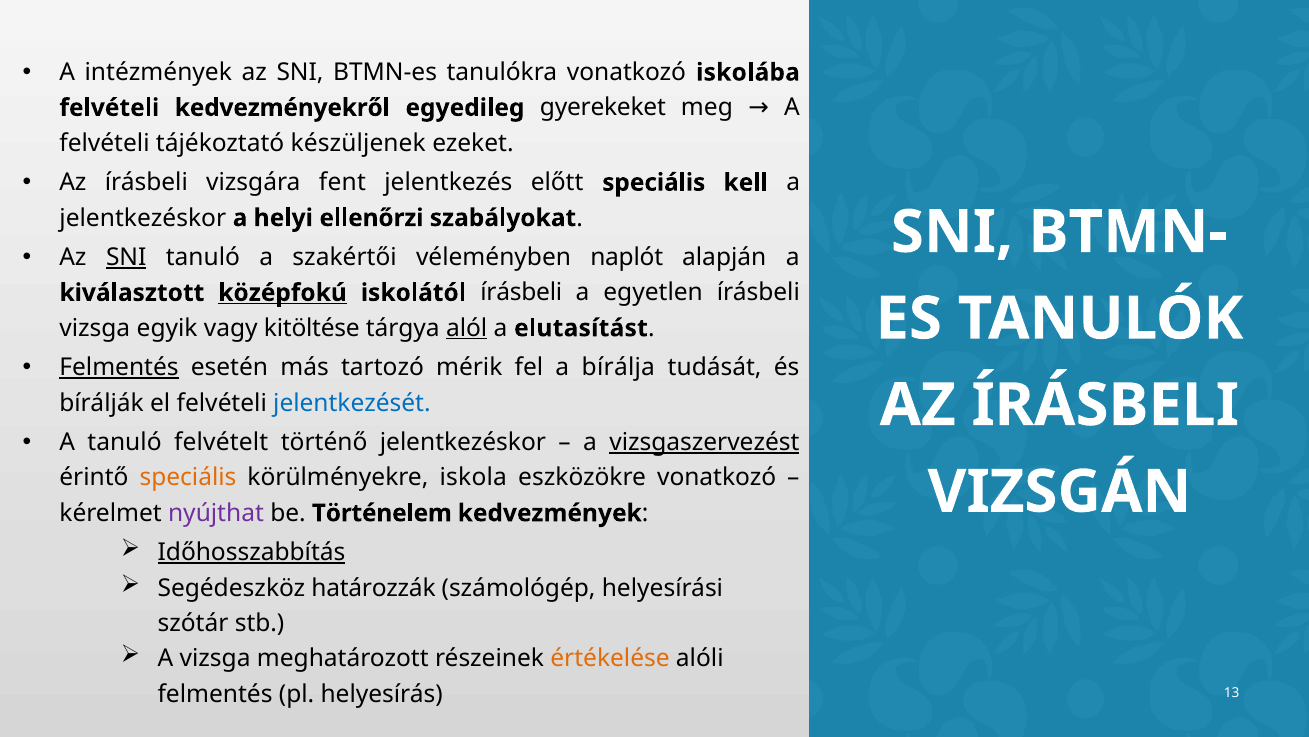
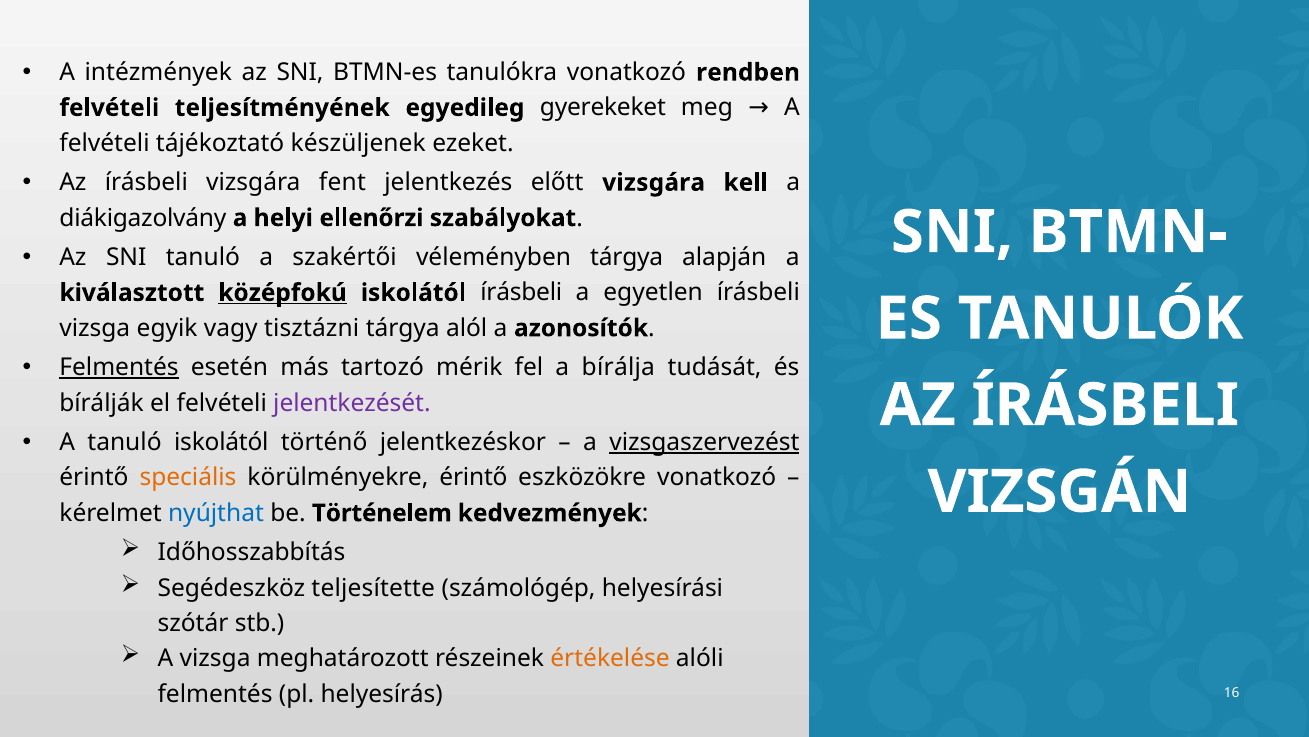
iskolába: iskolába -> rendben (748, 72)
kedvezményekről: kedvezményekről -> teljesítményének (282, 108)
előtt speciális: speciális -> vizsgára (654, 182)
jelentkezéskor: jelentkezéskor -> diákigazolvány (143, 218)
SNI underline: present -> none (126, 257)
véleményben naplót: naplót -> tárgya (627, 257)
kitöltése: kitöltése -> tisztázni (312, 328)
alól underline: present -> none (467, 328)
elutasítást: elutasítást -> azonosítók (581, 328)
jelentkezését colour: blue -> purple (352, 403)
tanuló felvételt: felvételt -> iskolától (221, 442)
körülményekre iskola: iskola -> érintő (474, 477)
nyújthat colour: purple -> blue (216, 513)
Időhosszabbítás underline: present -> none (252, 552)
határozzák: határozzák -> teljesítette (373, 587)
13: 13 -> 16 (1232, 692)
